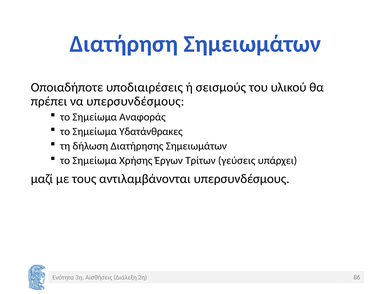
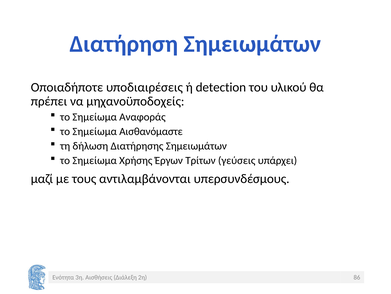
σεισμούς: σεισμούς -> detection (221, 87)
να υπερσυνδέσμους: υπερσυνδέσμους -> μηχανοϋποδοχείς (135, 101)
Υδατάνθρακες: Υδατάνθρακες -> Αισθανόμαστε (151, 131)
